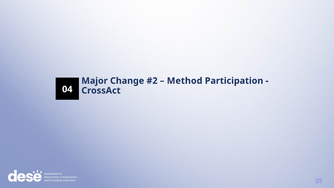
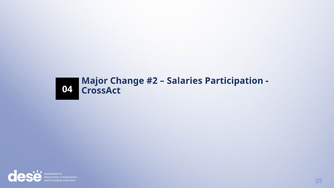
Method: Method -> Salaries (185, 81)
